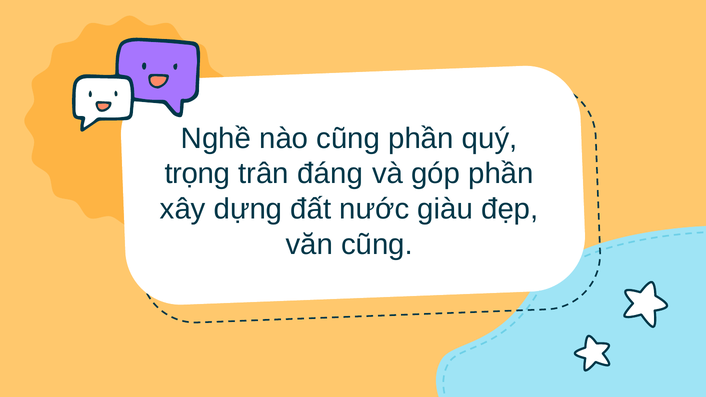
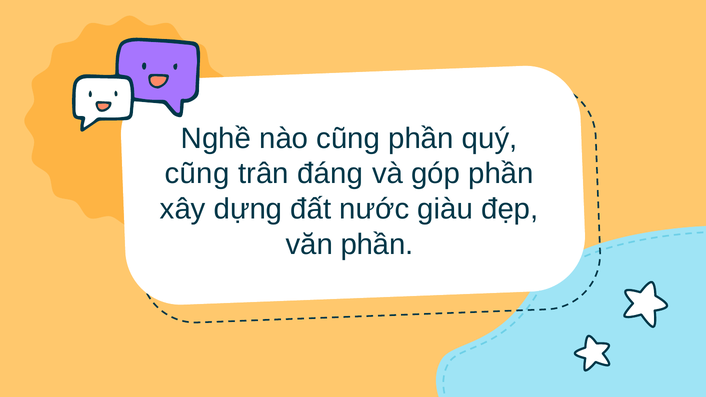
trọng: trọng -> cũng (197, 174)
văn cũng: cũng -> phần (377, 244)
